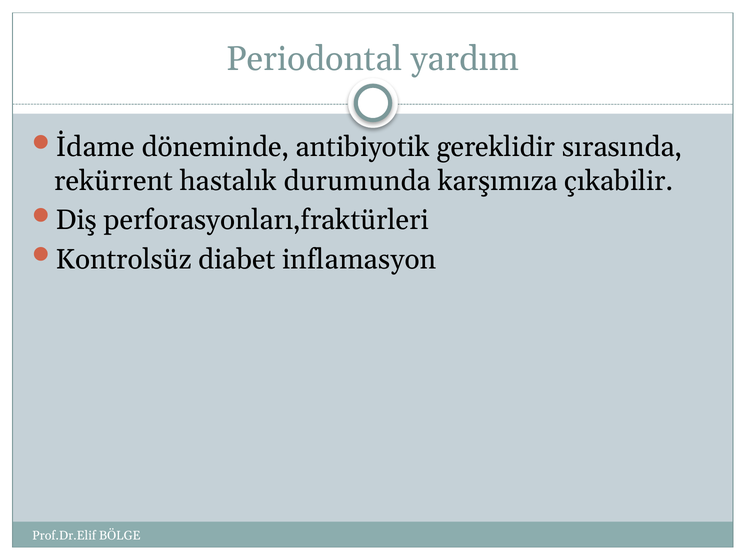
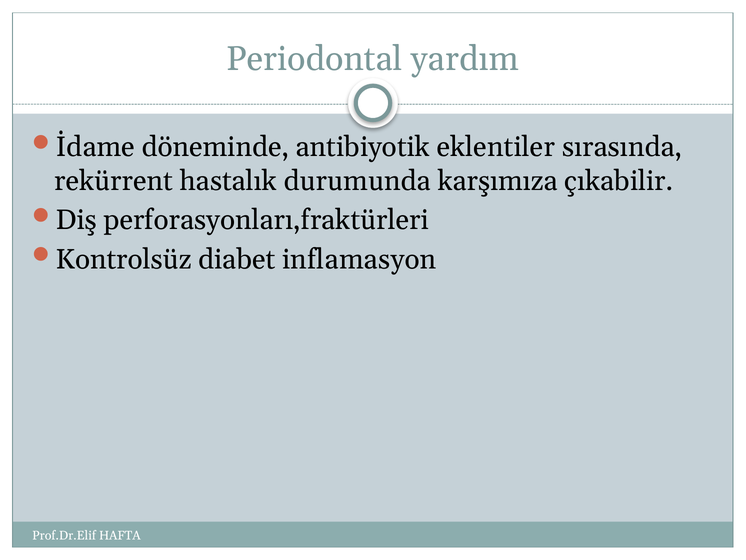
gereklidir: gereklidir -> eklentiler (496, 147)
BÖLGE: BÖLGE -> HAFTA (120, 535)
